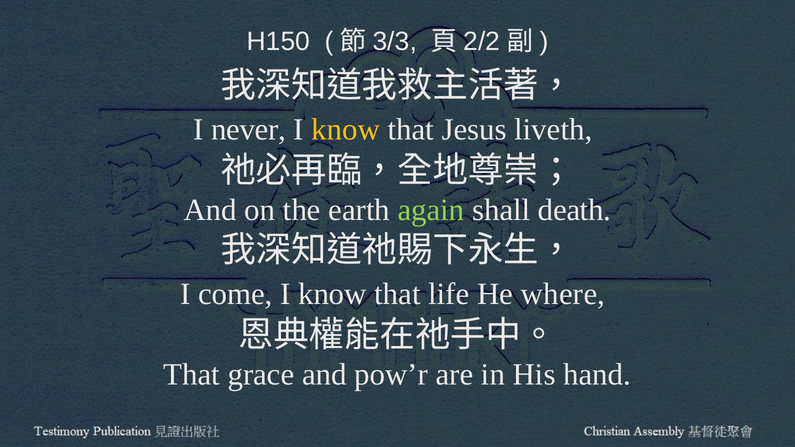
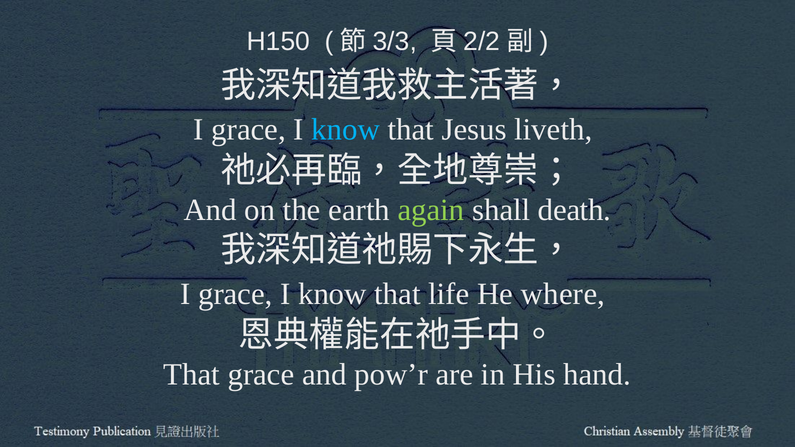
never: never -> grace (249, 130)
know colour: yellow -> light blue (346, 130)
come: come -> grace (235, 294)
